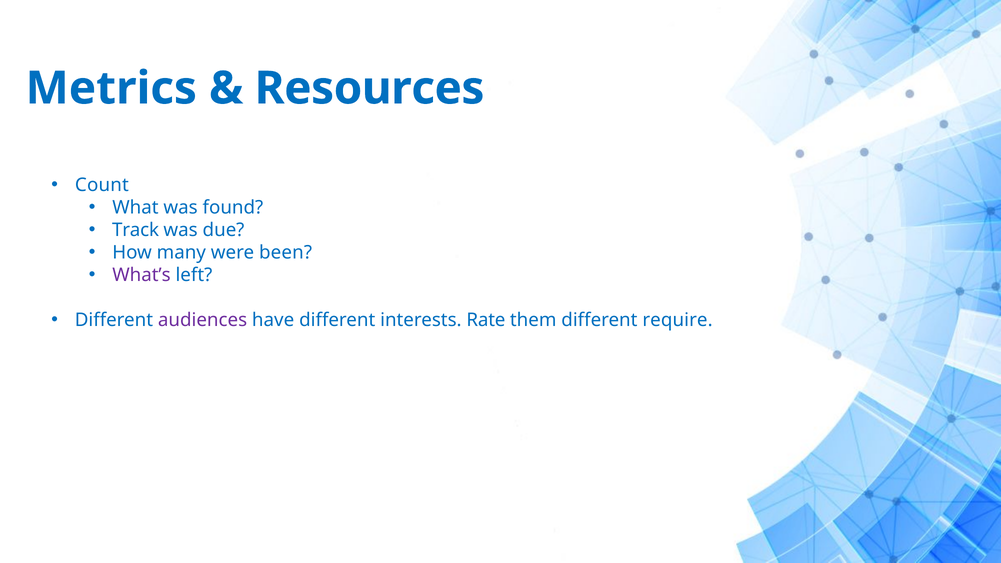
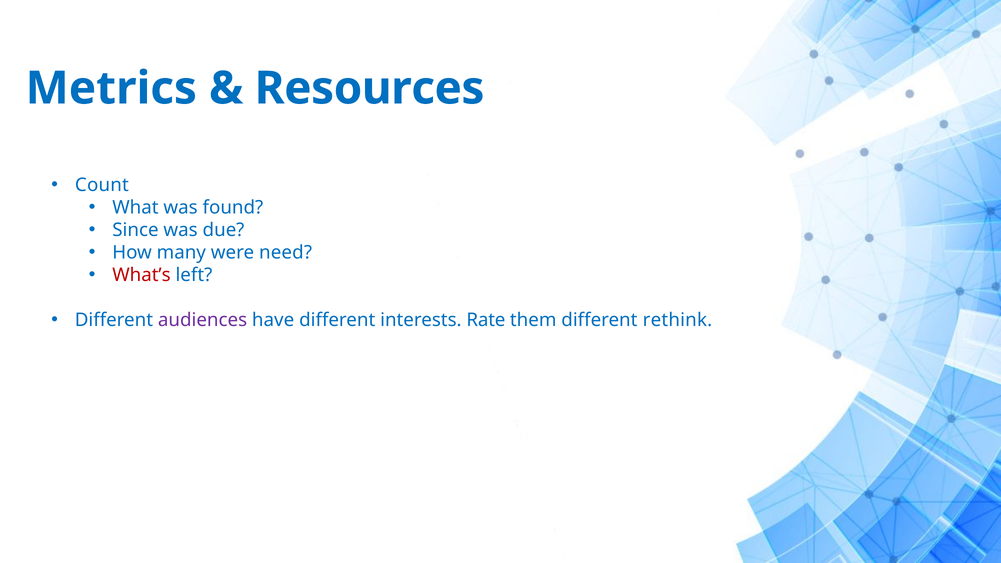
Track: Track -> Since (135, 230)
been: been -> need (286, 253)
What’s colour: purple -> red (142, 275)
require: require -> rethink (677, 320)
